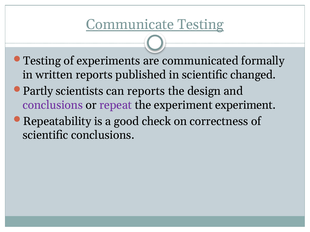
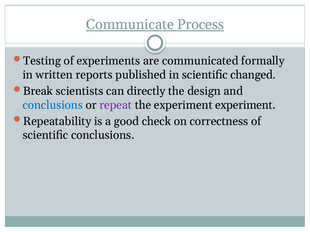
Communicate Testing: Testing -> Process (201, 24)
Partly: Partly -> Break (38, 91)
can reports: reports -> directly (146, 91)
conclusions colour: purple -> blue (53, 105)
